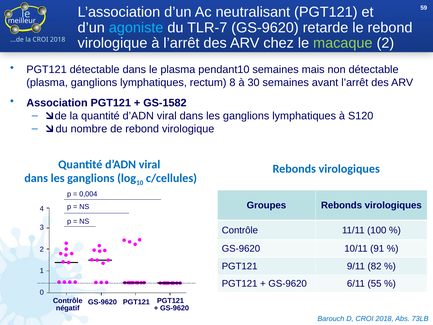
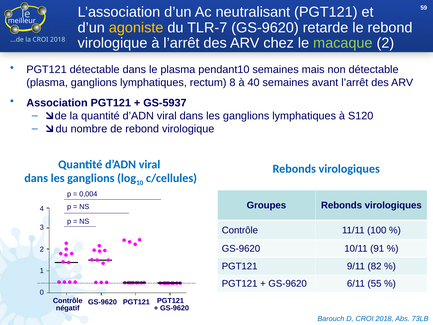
agoniste colour: light blue -> yellow (136, 28)
30: 30 -> 40 (254, 83)
GS-1582: GS-1582 -> GS-5937 (165, 103)
